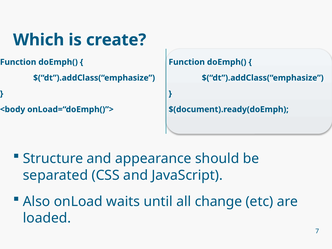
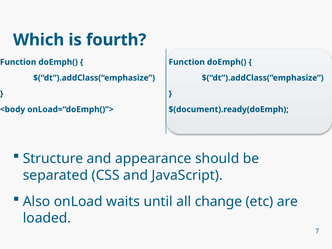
create: create -> fourth (116, 40)
